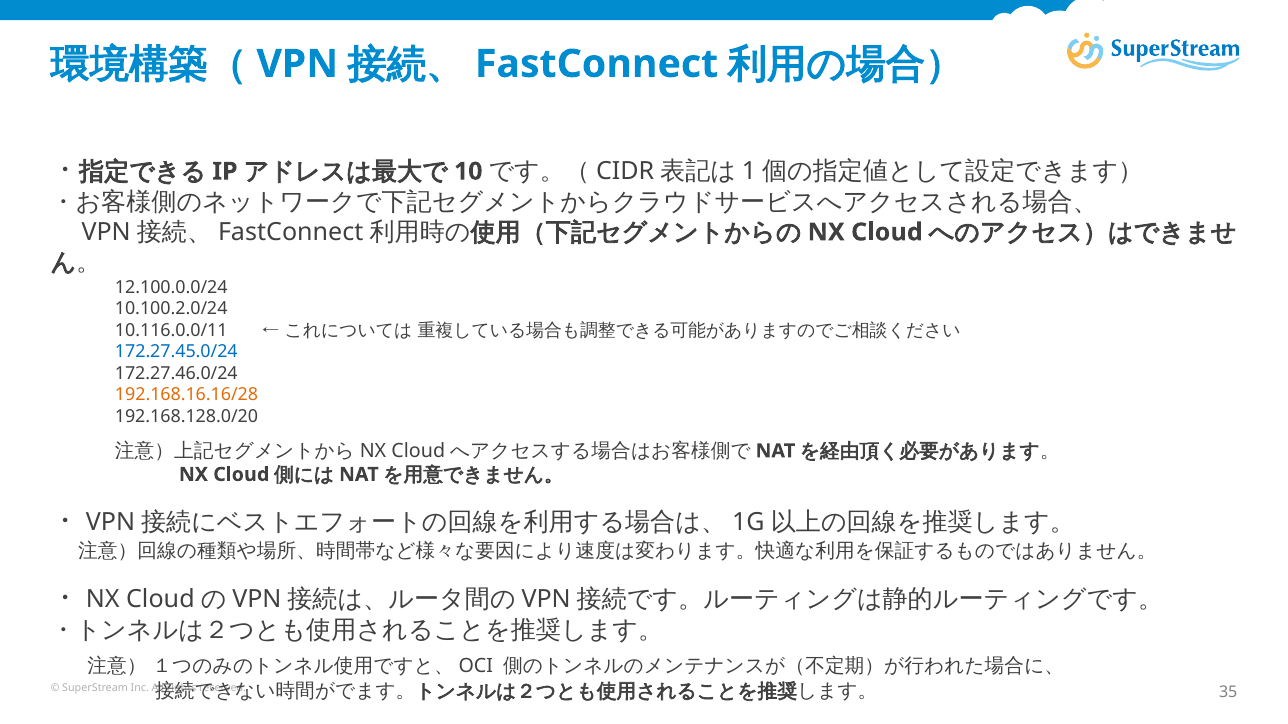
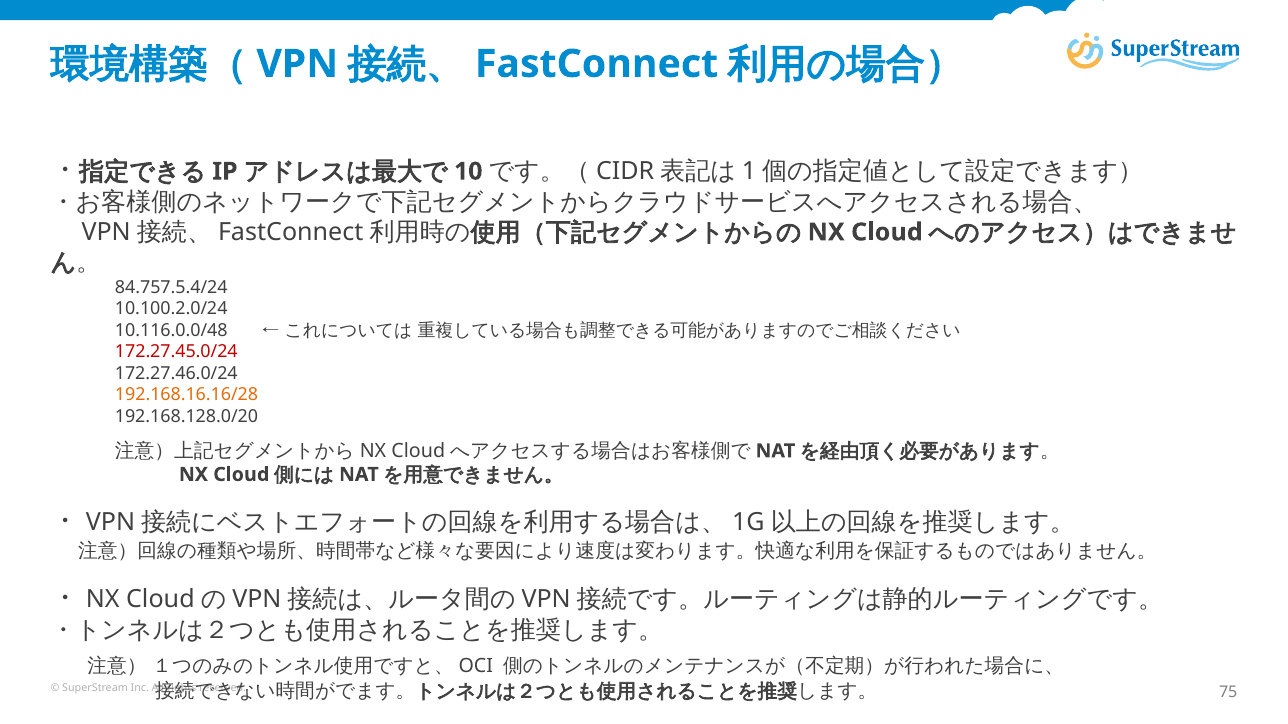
12.100.0.0/24: 12.100.0.0/24 -> 84.757.5.4/24 (171, 288)
10.116.0.0/11: 10.116.0.0/11 -> 10.116.0.0/48 (171, 331)
172.27.45.0/24 colour: blue -> red (176, 352)
35: 35 -> 75 (1228, 692)
